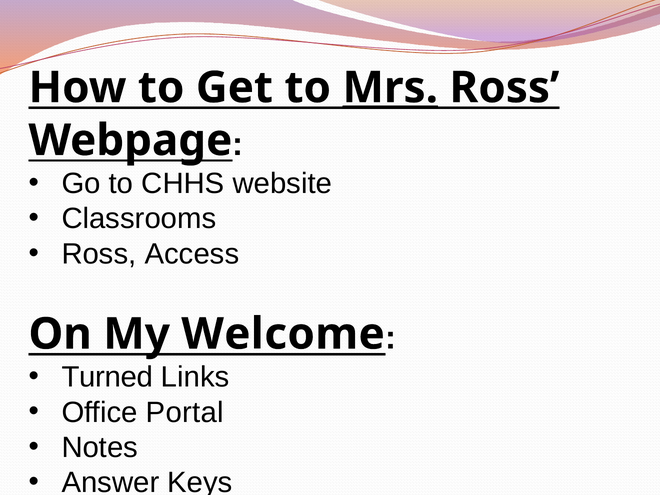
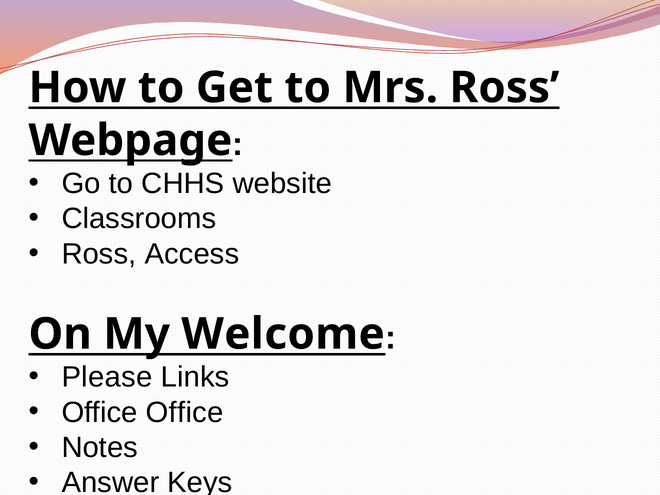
Mrs underline: present -> none (390, 88)
Turned: Turned -> Please (107, 377)
Office Portal: Portal -> Office (185, 412)
